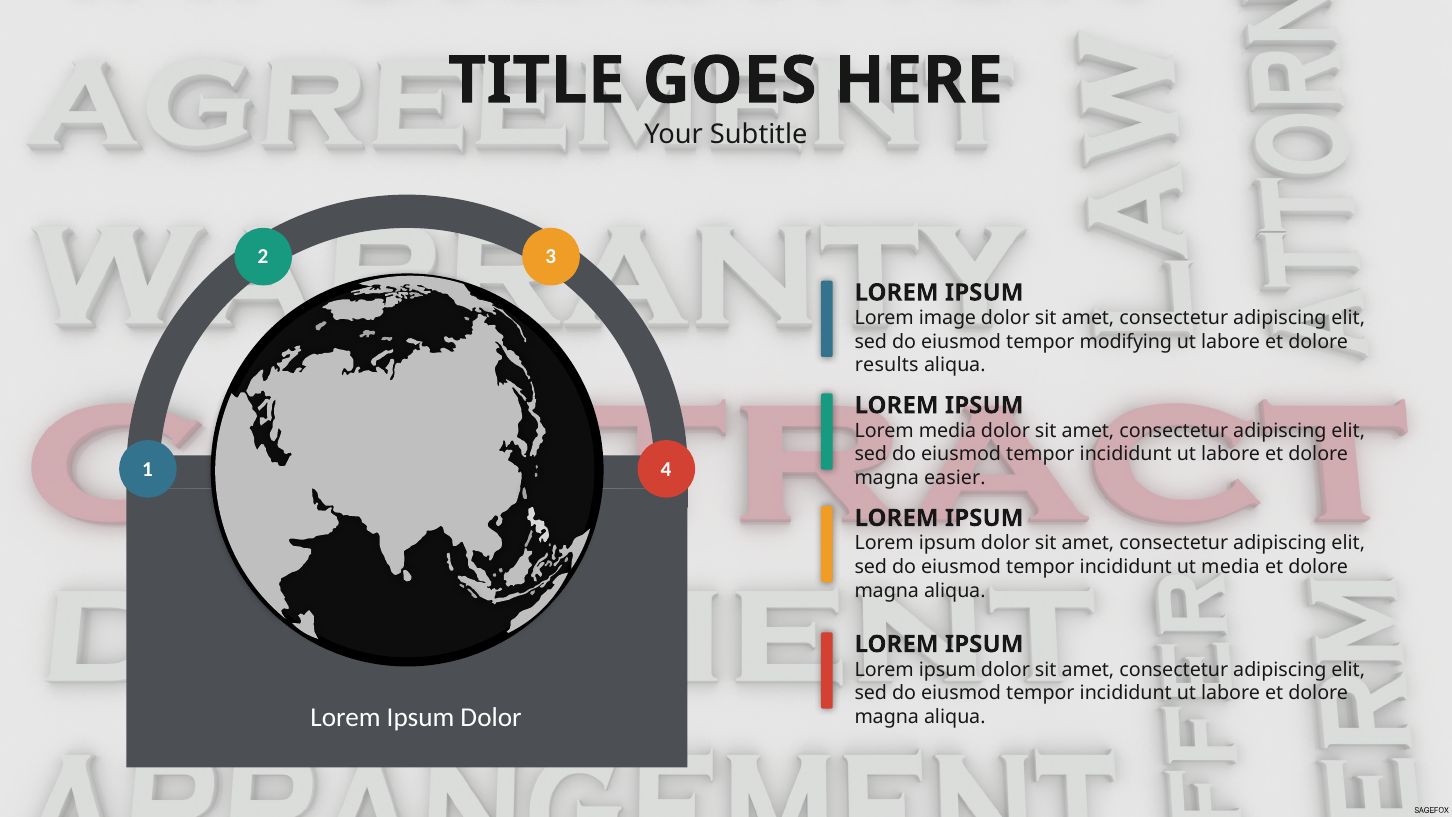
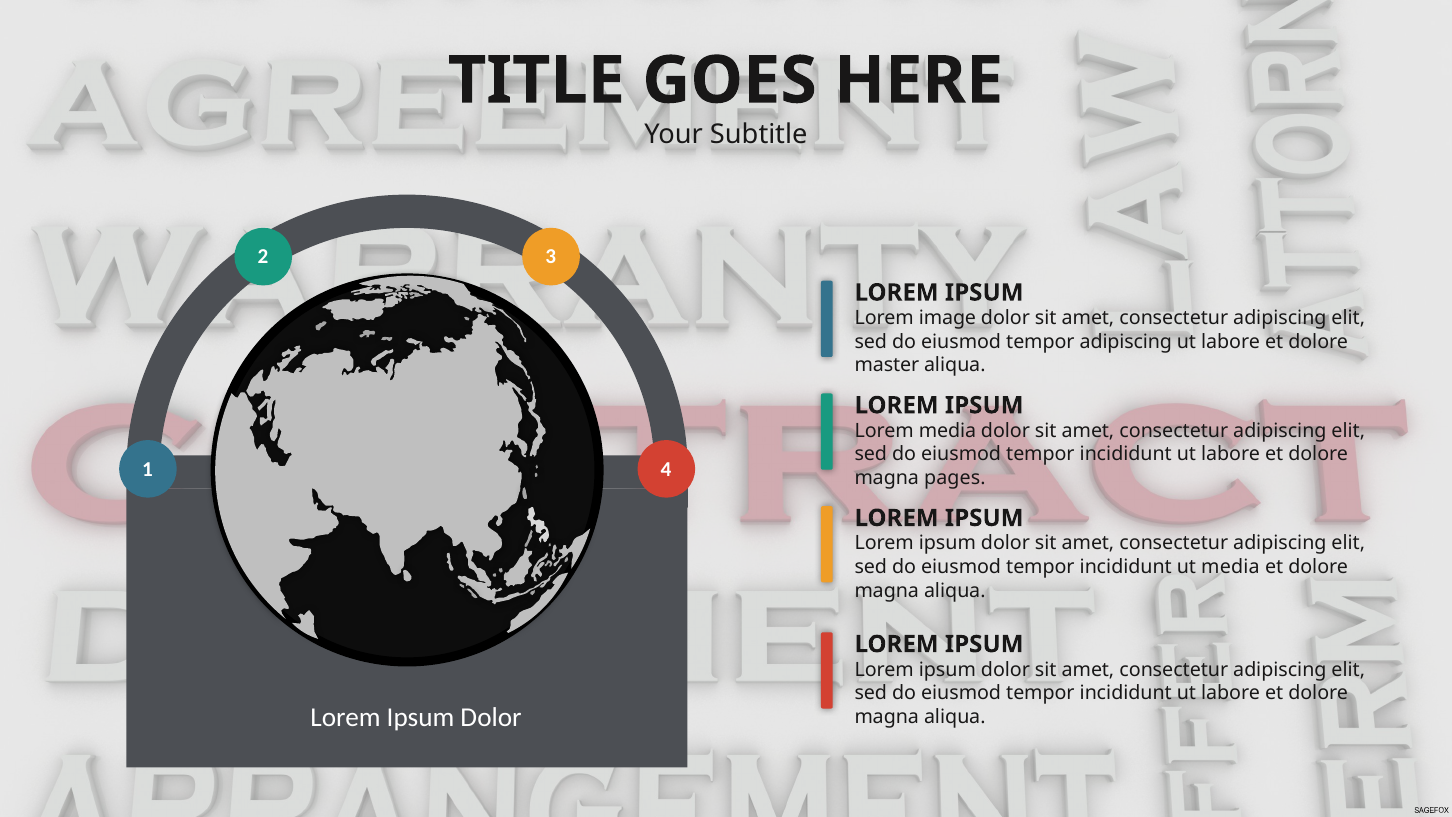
tempor modifying: modifying -> adipiscing (1126, 341)
results: results -> master (887, 365)
easier: easier -> pages (955, 478)
